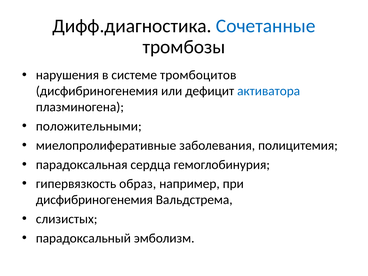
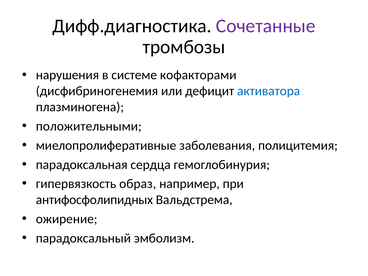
Сочетанные colour: blue -> purple (266, 26)
тромбоцитов: тромбоцитов -> кофакторами (198, 75)
дисфибриногенемия: дисфибриногенемия -> антифосфолипидных (94, 200)
слизистых: слизистых -> ожирение (67, 219)
